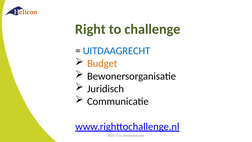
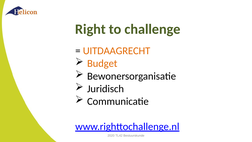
UITDAAGRECHT colour: blue -> orange (117, 51)
